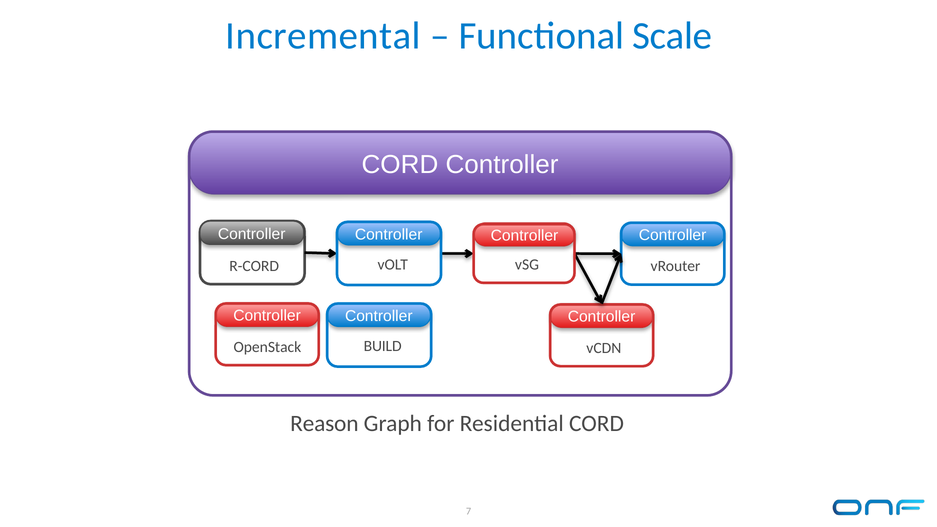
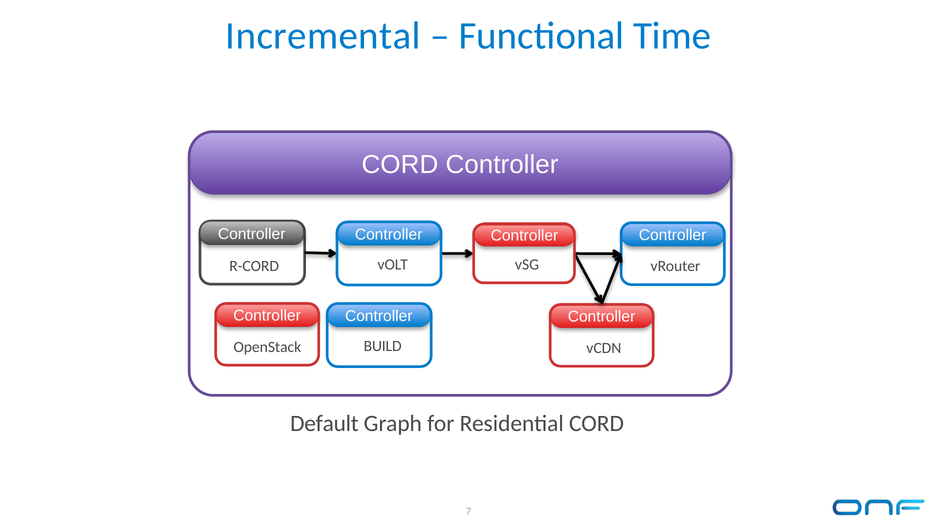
Scale: Scale -> Time (672, 36)
Reason: Reason -> Default (324, 424)
